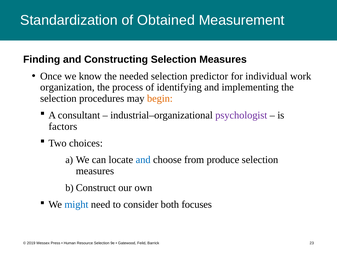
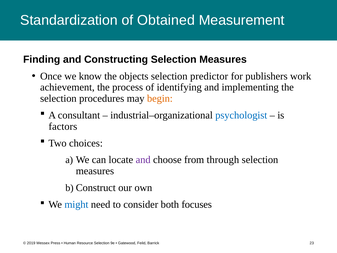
needed: needed -> objects (134, 76)
individual: individual -> publishers (266, 76)
organization: organization -> achievement (67, 87)
psychologist colour: purple -> blue (241, 115)
and colour: blue -> purple (143, 160)
produce: produce -> through (223, 160)
